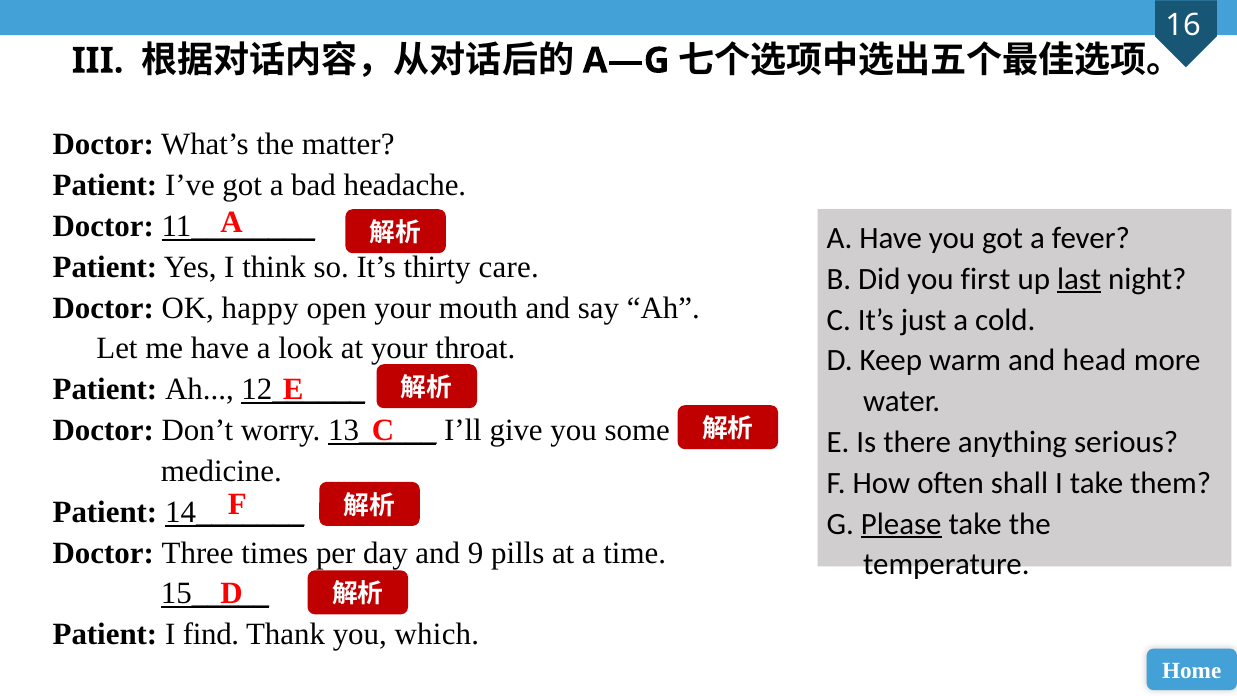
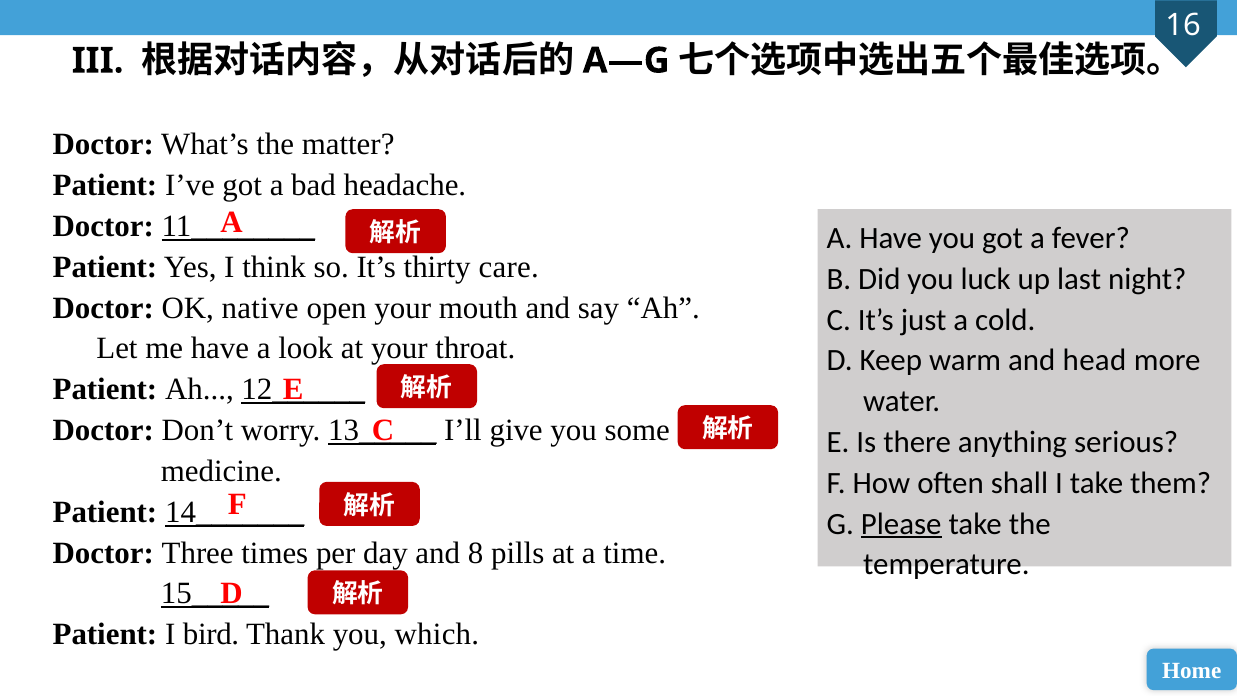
first: first -> luck (986, 279)
last underline: present -> none (1079, 279)
happy: happy -> native (260, 308)
9: 9 -> 8 (476, 553)
find: find -> bird (211, 634)
